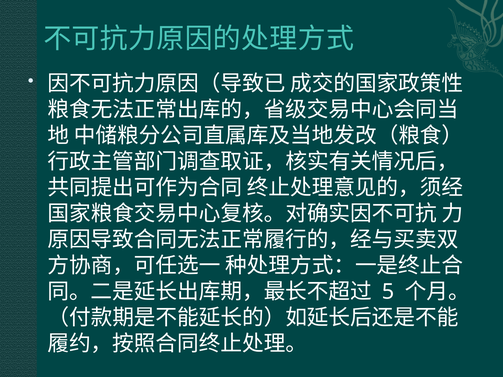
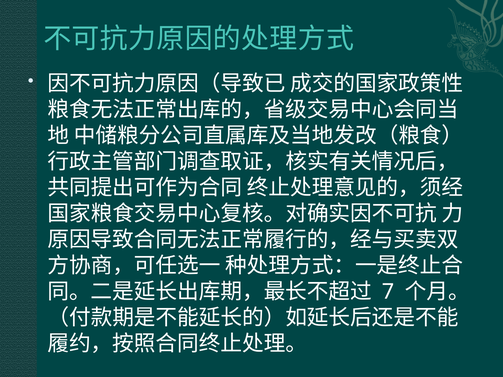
5: 5 -> 7 (388, 292)
